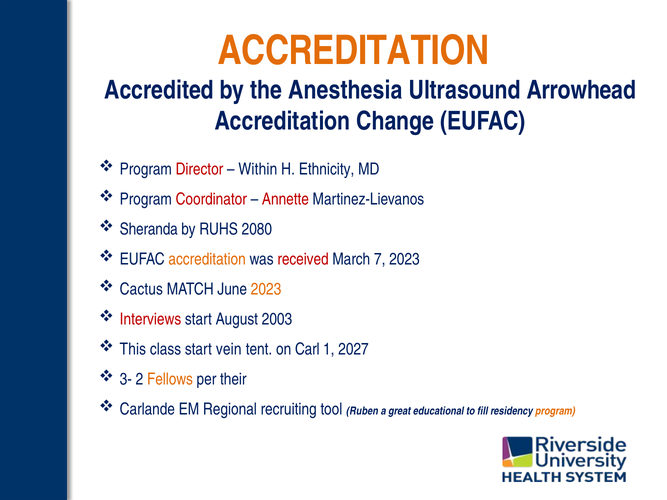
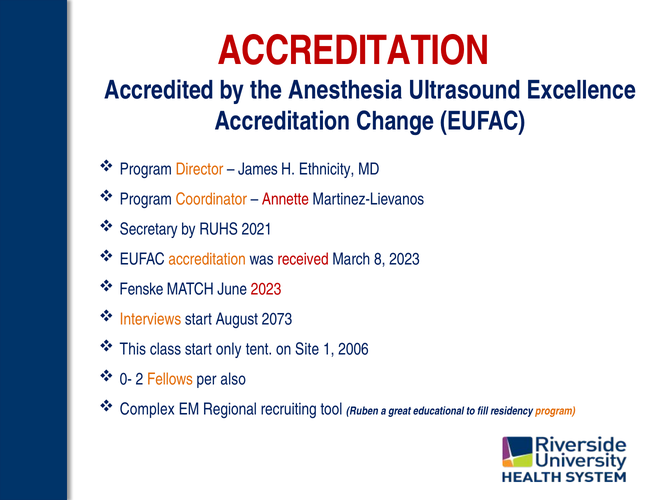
ACCREDITATION colour: orange -> red (353, 51)
Arrowhead: Arrowhead -> Excellence (581, 90)
Director colour: red -> orange (199, 169)
Within: Within -> James (258, 169)
Coordinator colour: red -> orange (211, 199)
Sheranda: Sheranda -> Secretary (149, 229)
2080: 2080 -> 2021 (257, 229)
7: 7 -> 8 (380, 259)
Cactus: Cactus -> Fenske (141, 289)
2023 colour: orange -> red (266, 289)
Interviews colour: red -> orange (150, 319)
2003: 2003 -> 2073 (277, 319)
vein: vein -> only (229, 349)
Carl: Carl -> Site (307, 349)
2027: 2027 -> 2006 (354, 349)
3-: 3- -> 0- (126, 379)
their: their -> also (233, 379)
Carlande: Carlande -> Complex (147, 409)
